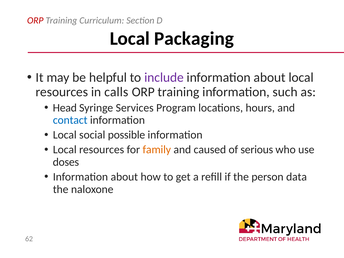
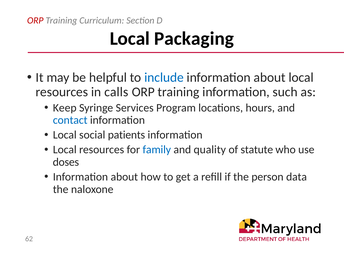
include colour: purple -> blue (164, 78)
Head: Head -> Keep (65, 108)
possible: possible -> patients (126, 135)
family colour: orange -> blue (157, 150)
caused: caused -> quality (210, 150)
serious: serious -> statute (257, 150)
